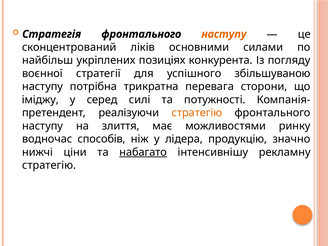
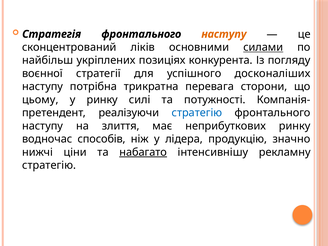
силами underline: none -> present (263, 47)
збільшуваною: збільшуваною -> досконаліших (272, 74)
іміджу: іміджу -> цьому (40, 100)
у серед: серед -> ринку (102, 100)
стратегію colour: orange -> blue (197, 113)
можливостями: можливостями -> неприбуткових (226, 126)
